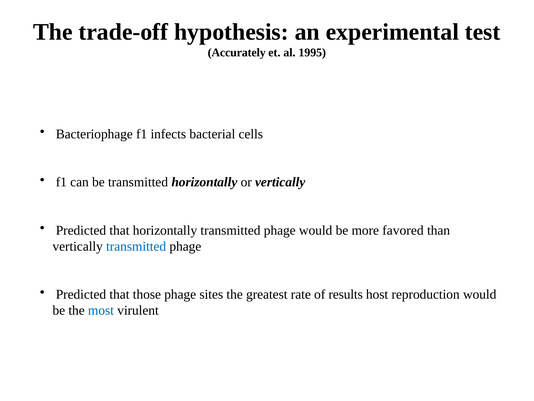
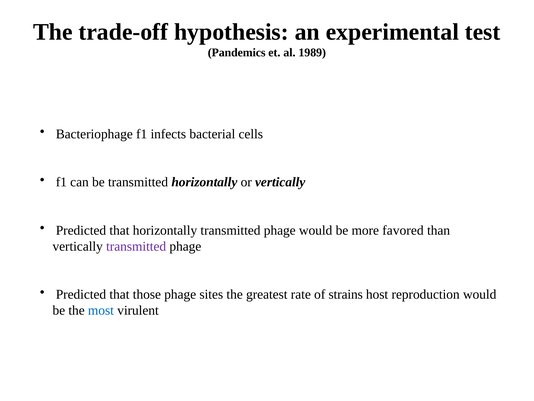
Accurately: Accurately -> Pandemics (237, 52)
1995: 1995 -> 1989 (312, 52)
transmitted colour: blue -> purple (136, 246)
results: results -> strains (346, 294)
